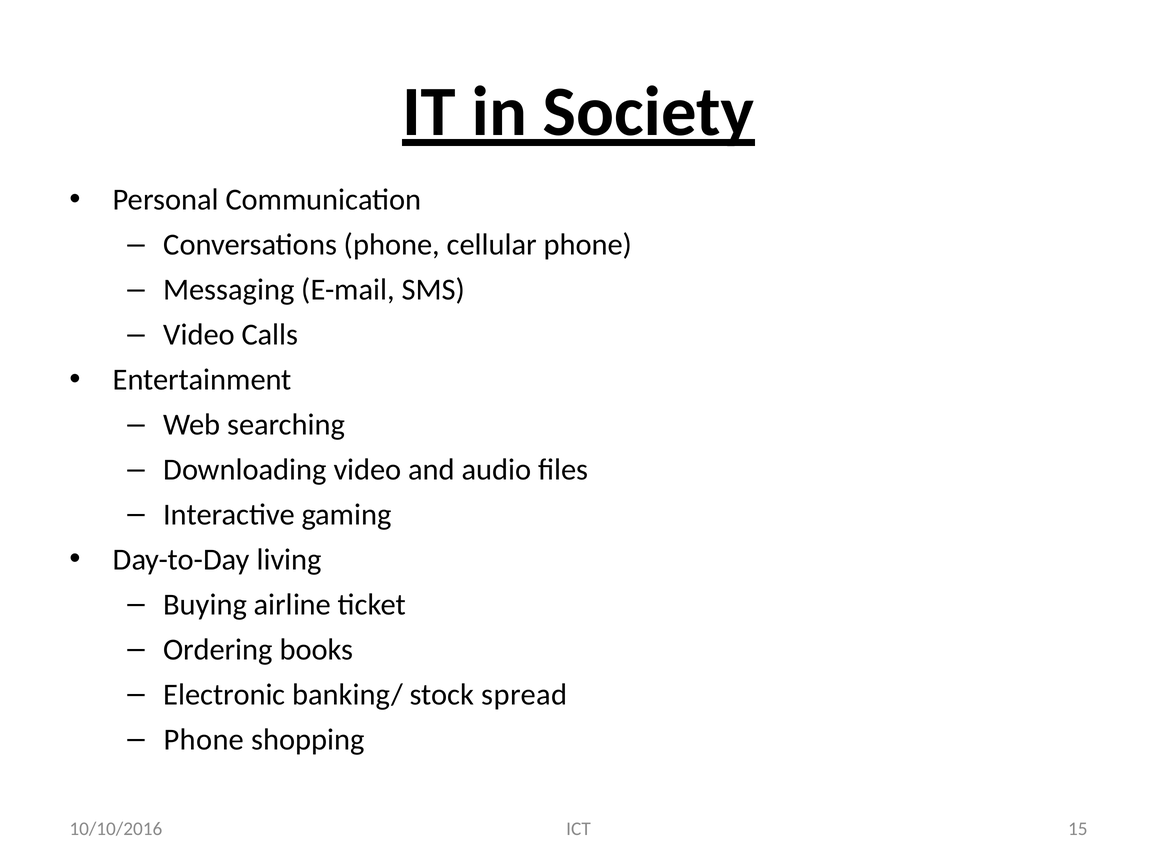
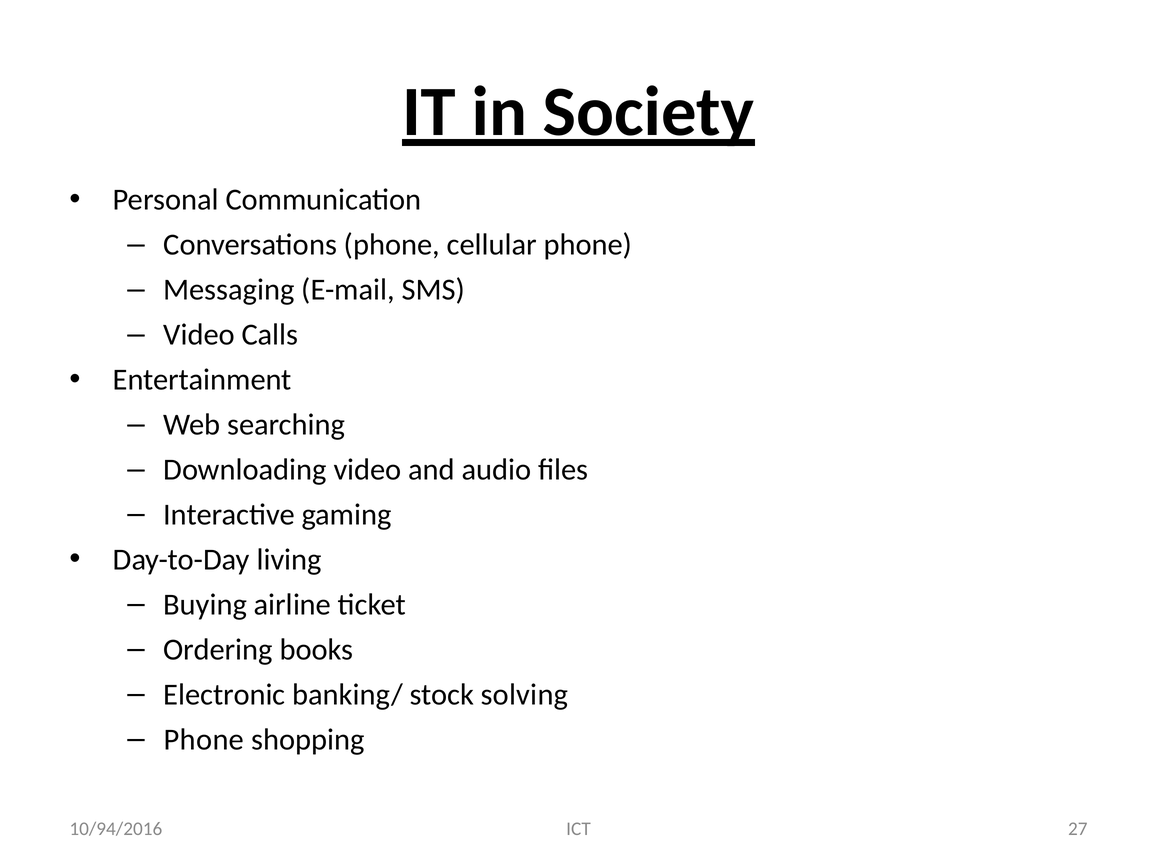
spread: spread -> solving (524, 694)
15: 15 -> 27 (1078, 829)
10/10/2016: 10/10/2016 -> 10/94/2016 (116, 829)
